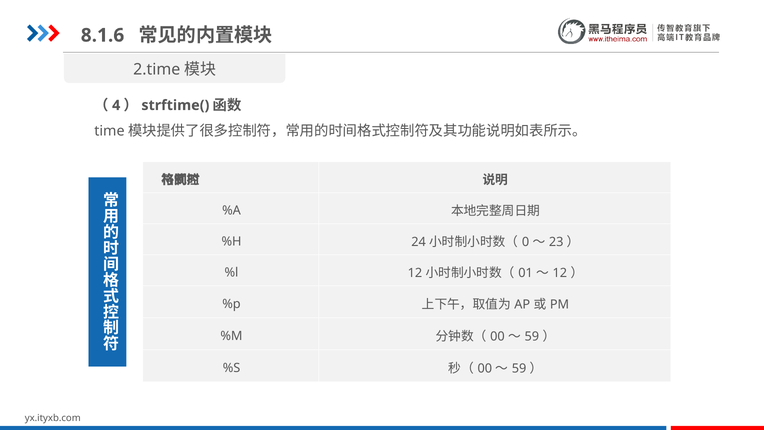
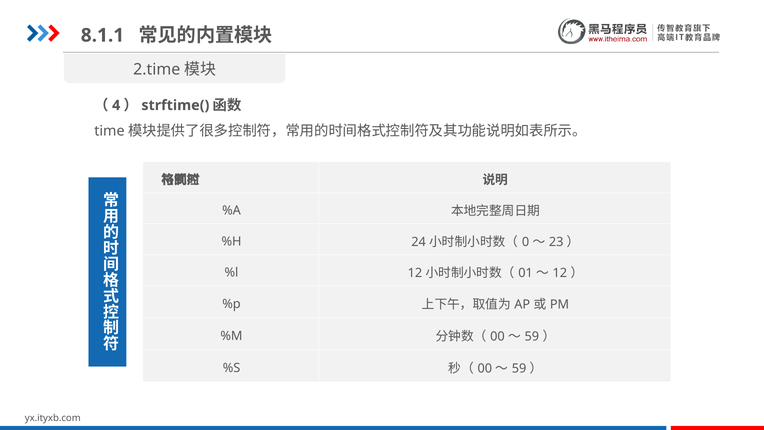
8.1.6: 8.1.6 -> 8.1.1 (103, 35)
